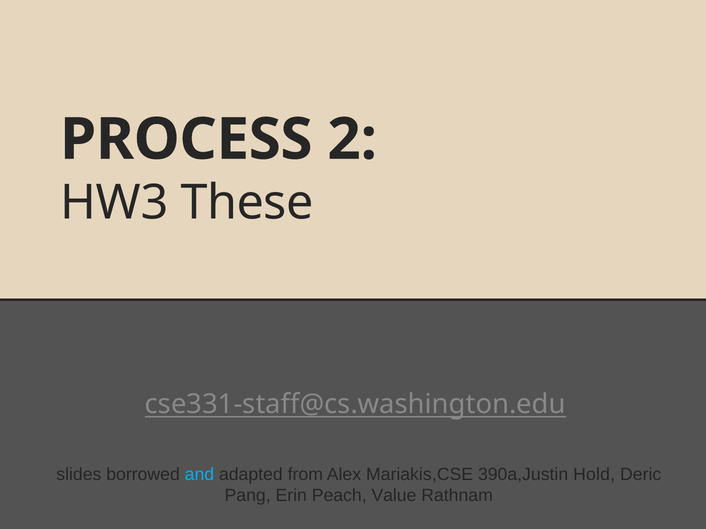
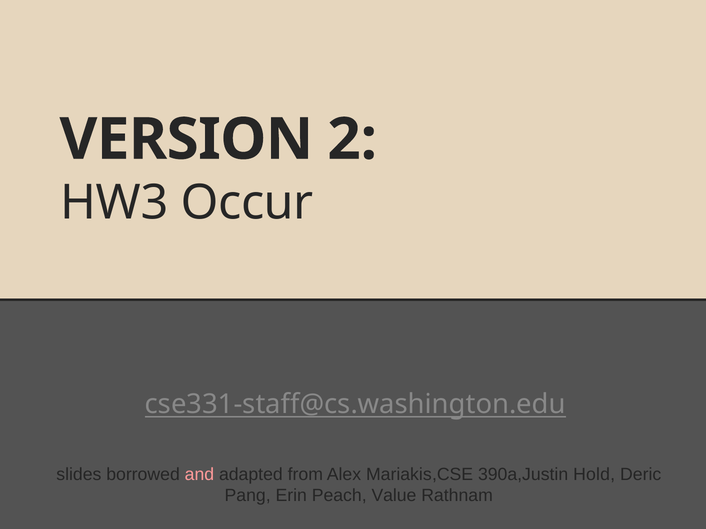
PROCESS: PROCESS -> VERSION (186, 140)
These: These -> Occur (247, 203)
and colour: light blue -> pink (199, 475)
